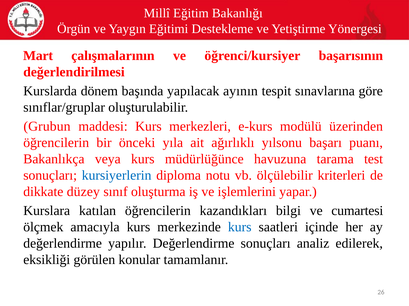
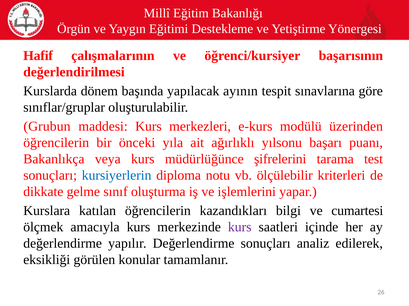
Mart: Mart -> Hafif (38, 56)
havuzuna: havuzuna -> şifrelerini (280, 160)
düzey: düzey -> gelme (83, 192)
kurs colour: blue -> purple (240, 228)
